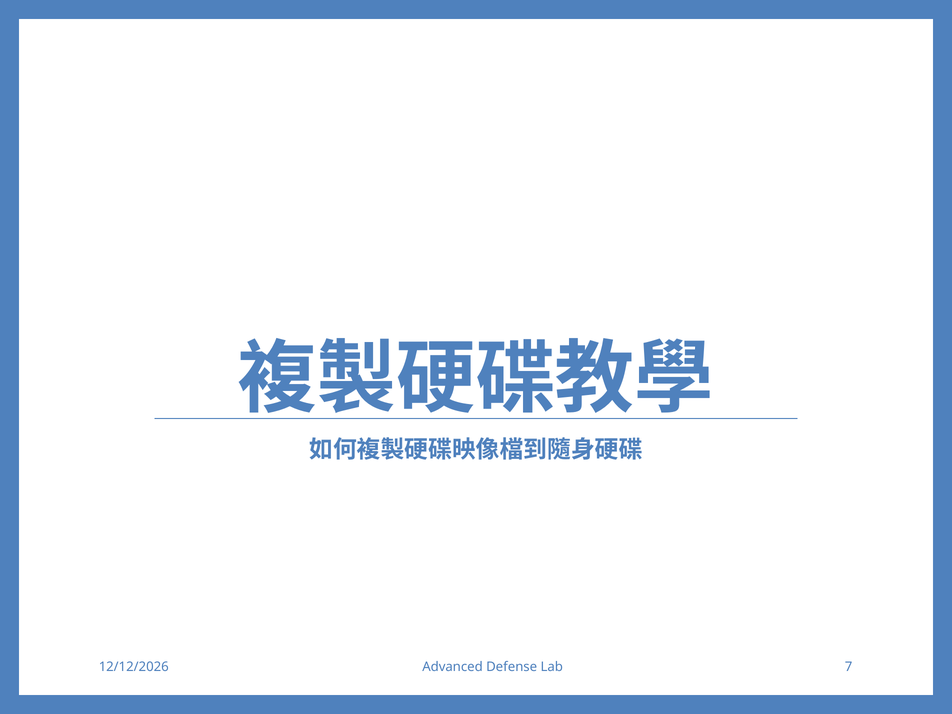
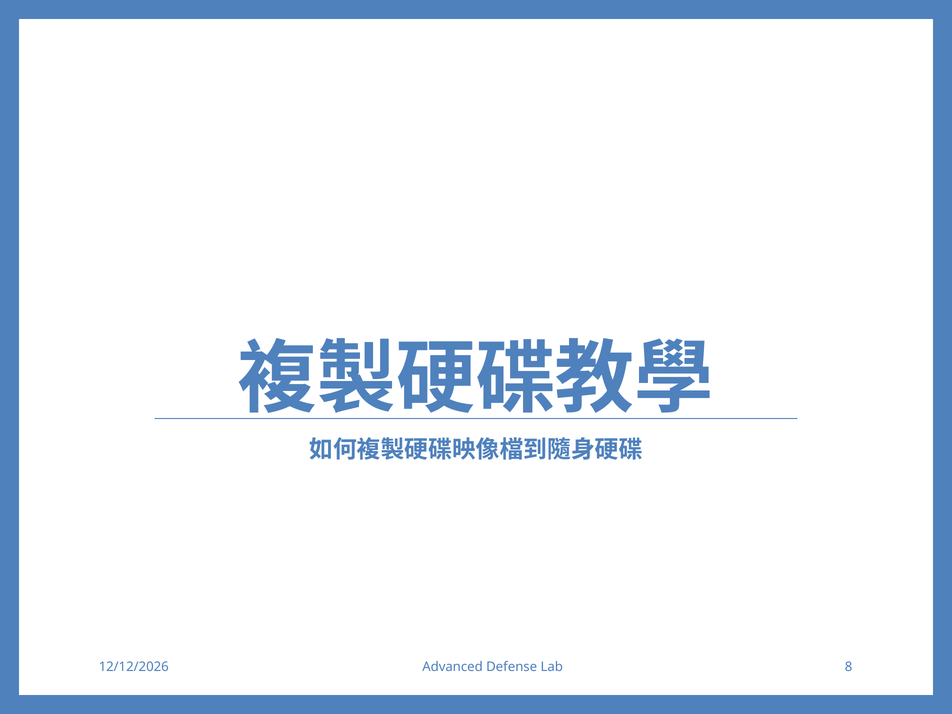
7: 7 -> 8 (849, 667)
